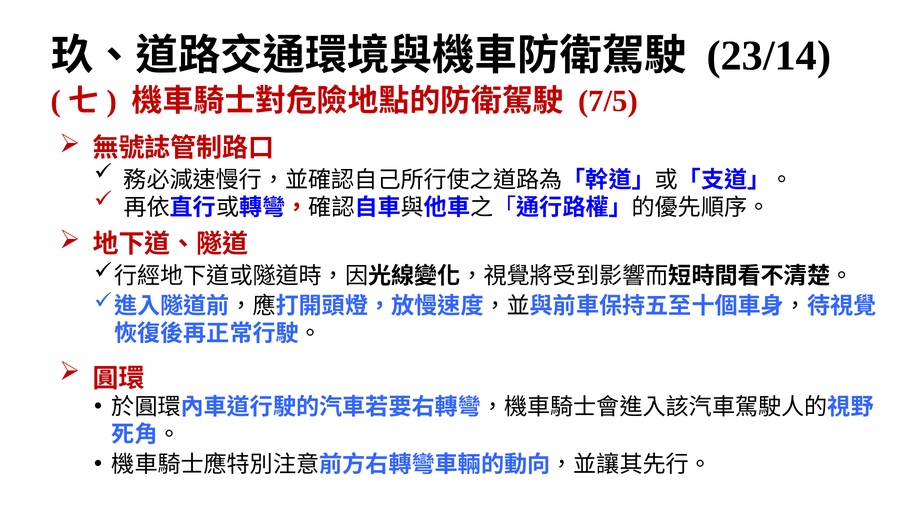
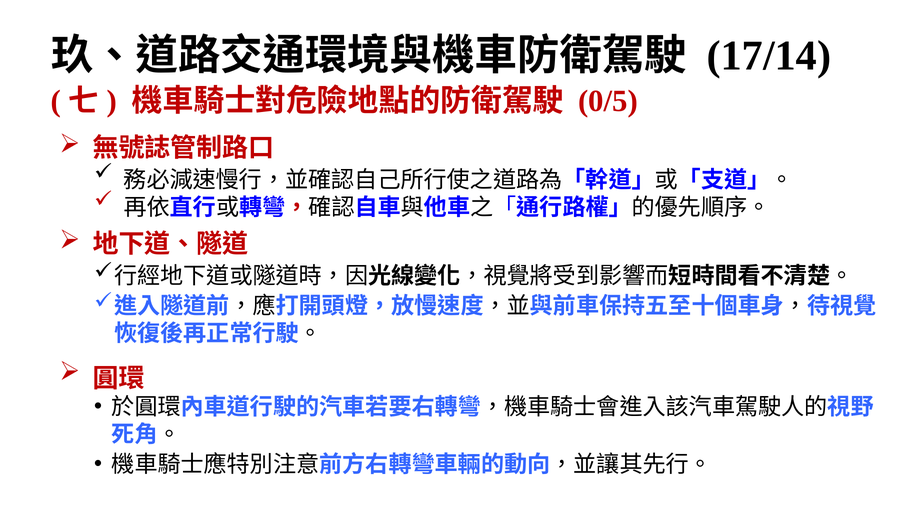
23/14: 23/14 -> 17/14 (769, 56)
7/5: 7/5 -> 0/5 (608, 101)
